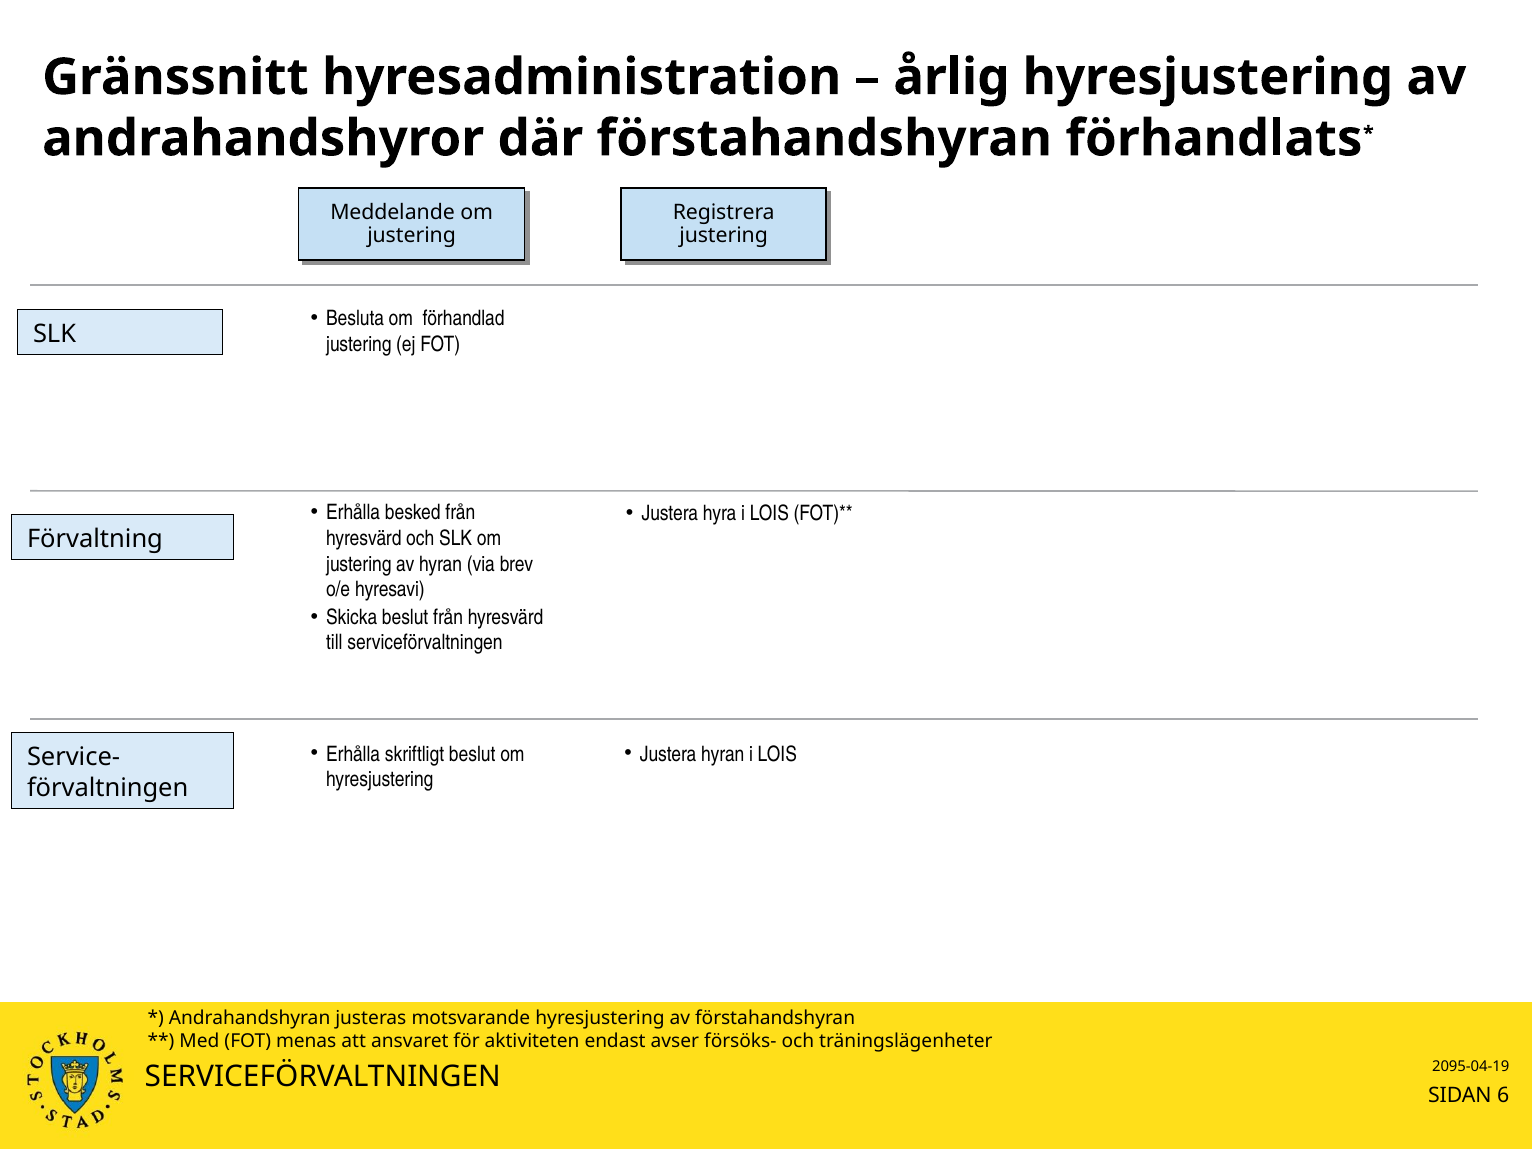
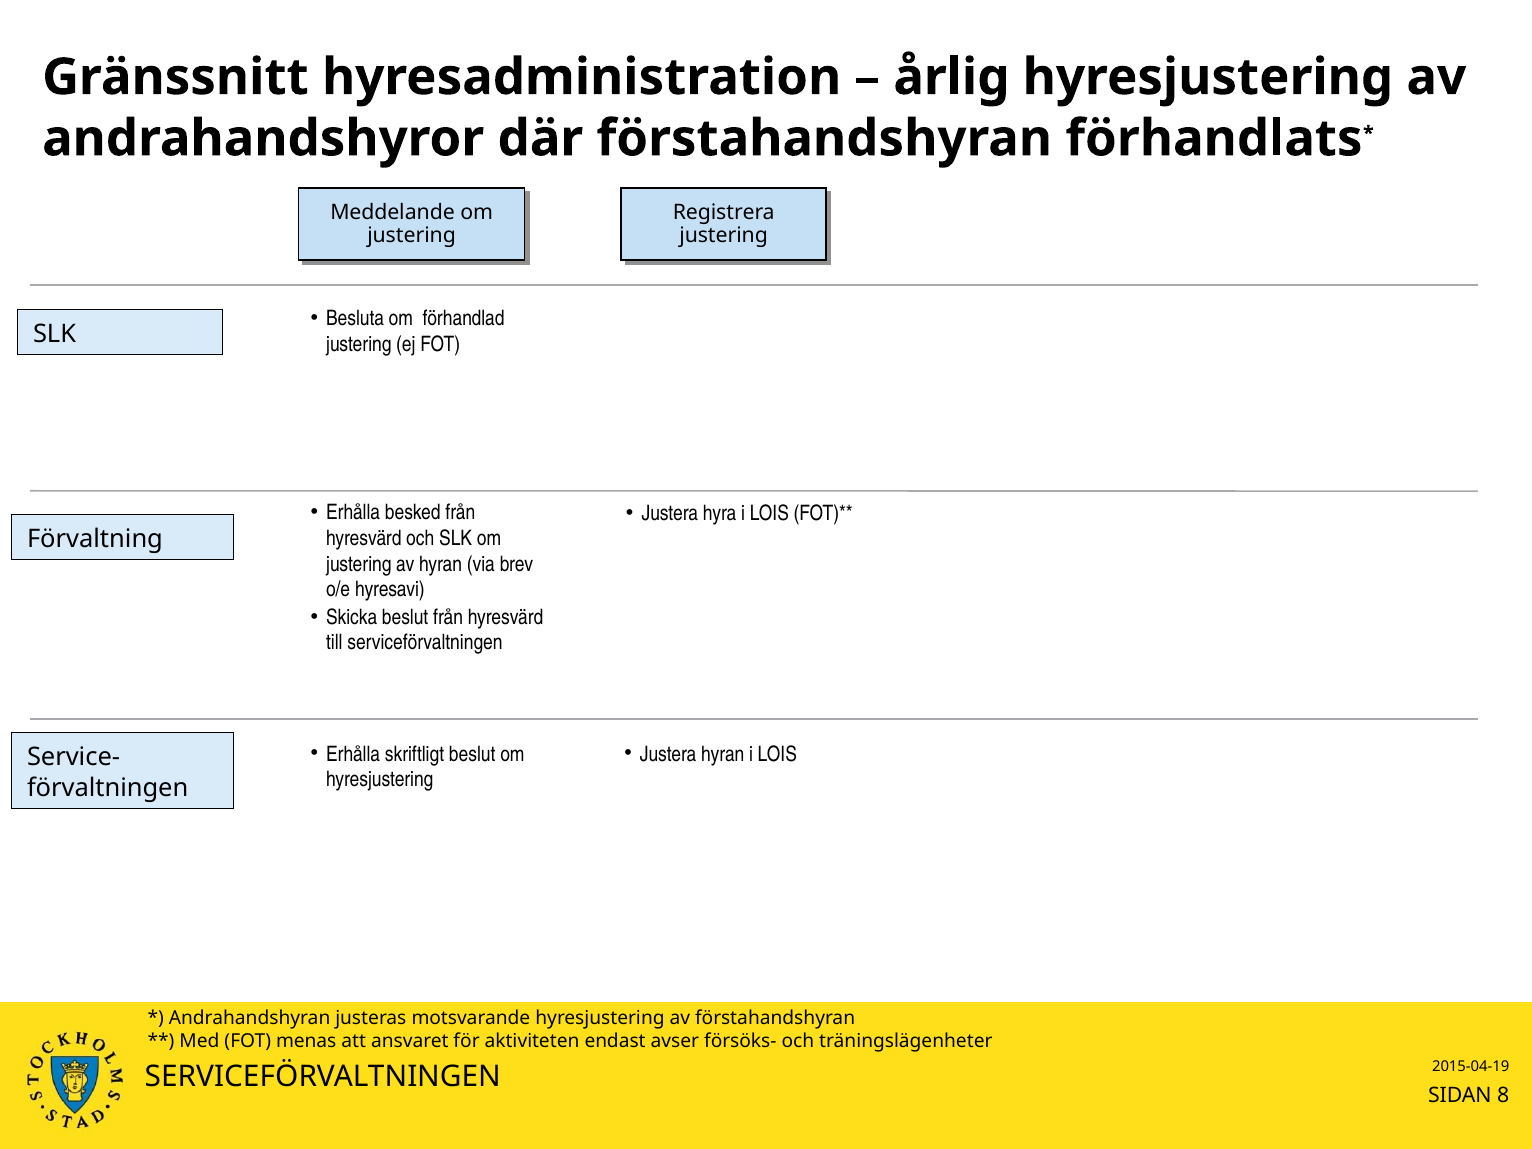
2095-04-19: 2095-04-19 -> 2015-04-19 (1471, 1067)
6: 6 -> 8 (1503, 1095)
